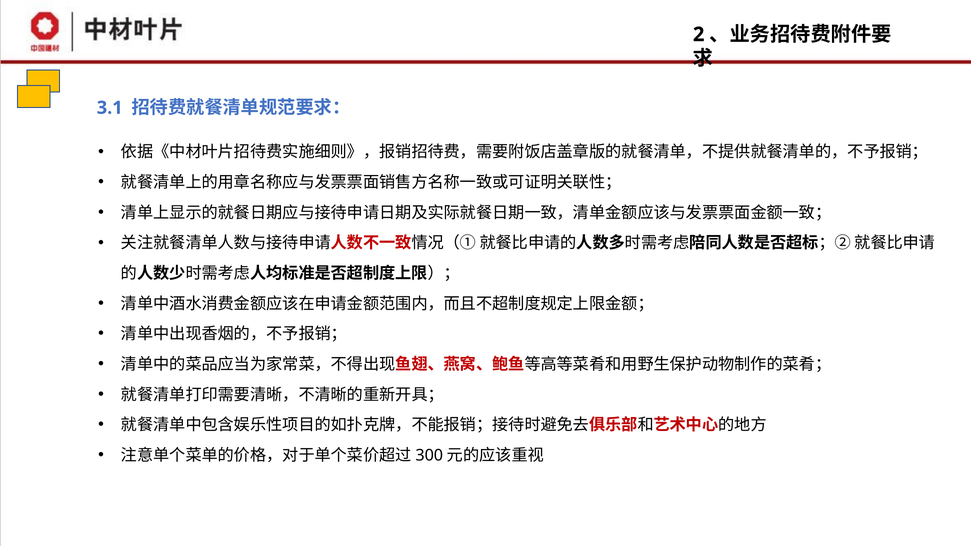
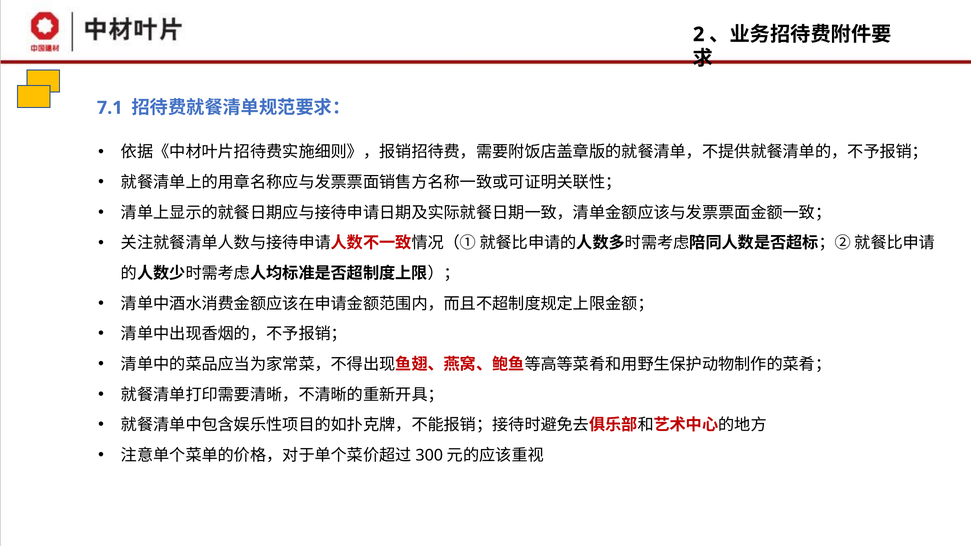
3.1: 3.1 -> 7.1 (110, 108)
